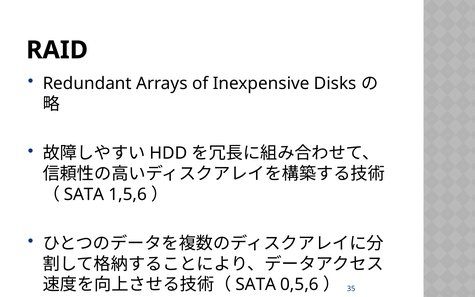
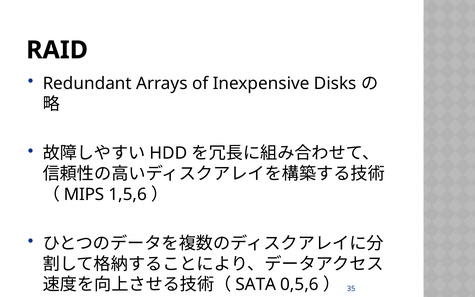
SATA: SATA -> MIPS (84, 194)
